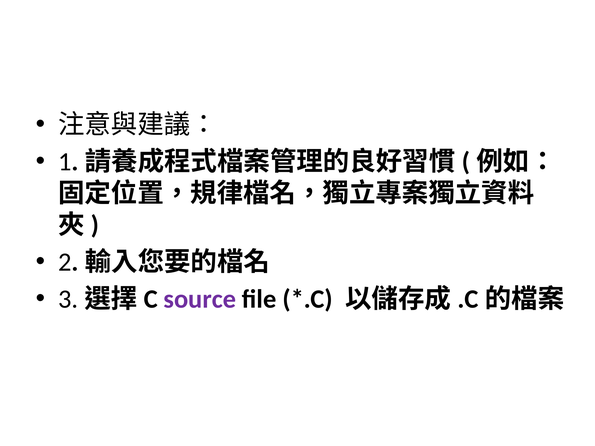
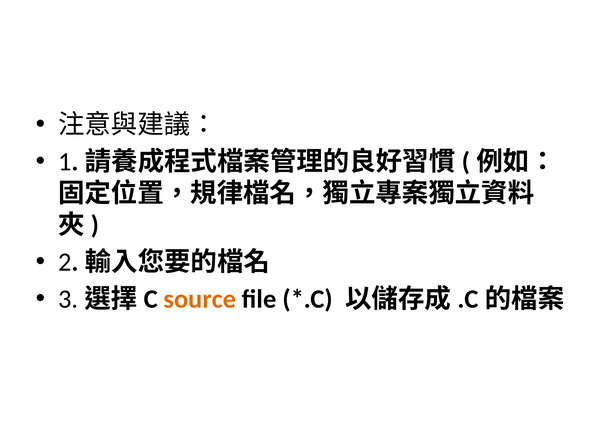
source colour: purple -> orange (200, 299)
